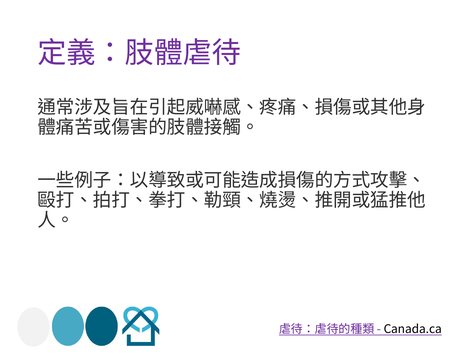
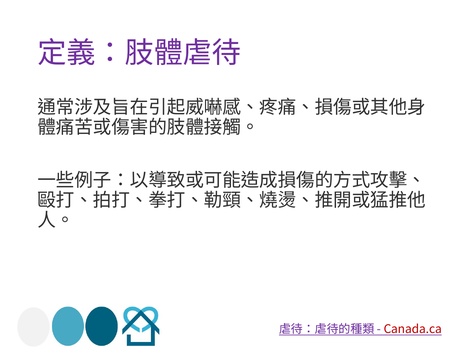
Canada.ca colour: black -> red (413, 329)
